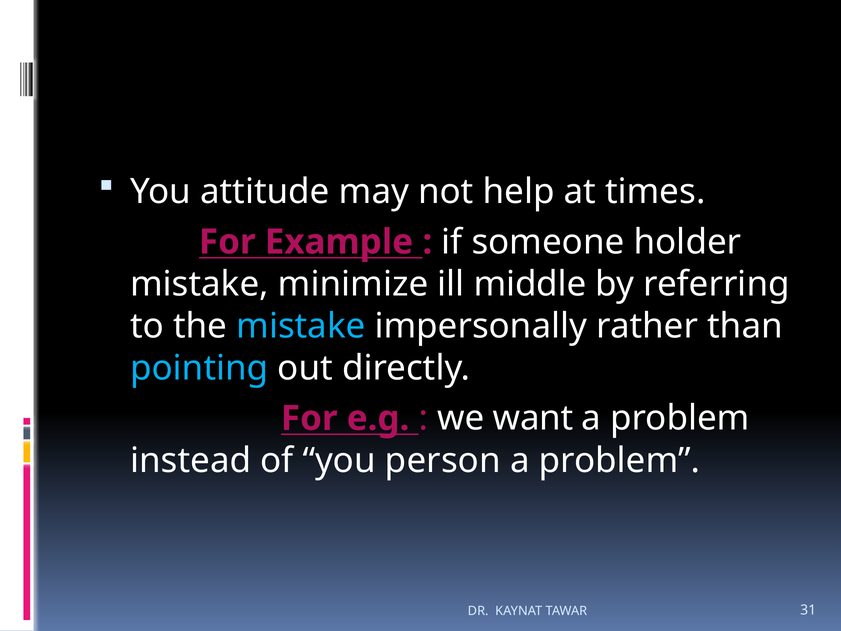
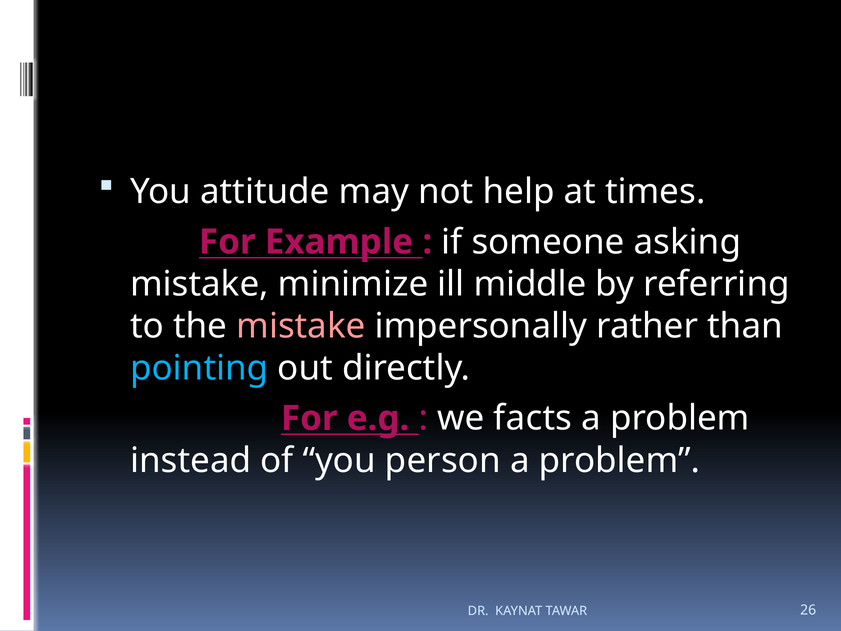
holder: holder -> asking (687, 242)
mistake colour: light blue -> pink (301, 326)
want: want -> facts (533, 418)
31: 31 -> 26 (808, 610)
